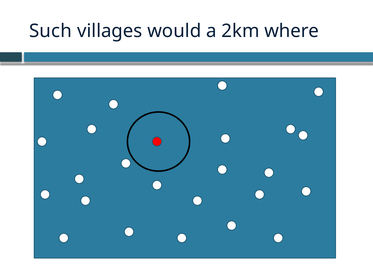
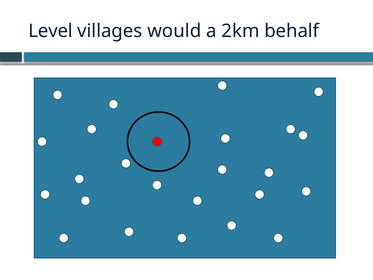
Such: Such -> Level (51, 31)
where: where -> behalf (292, 31)
